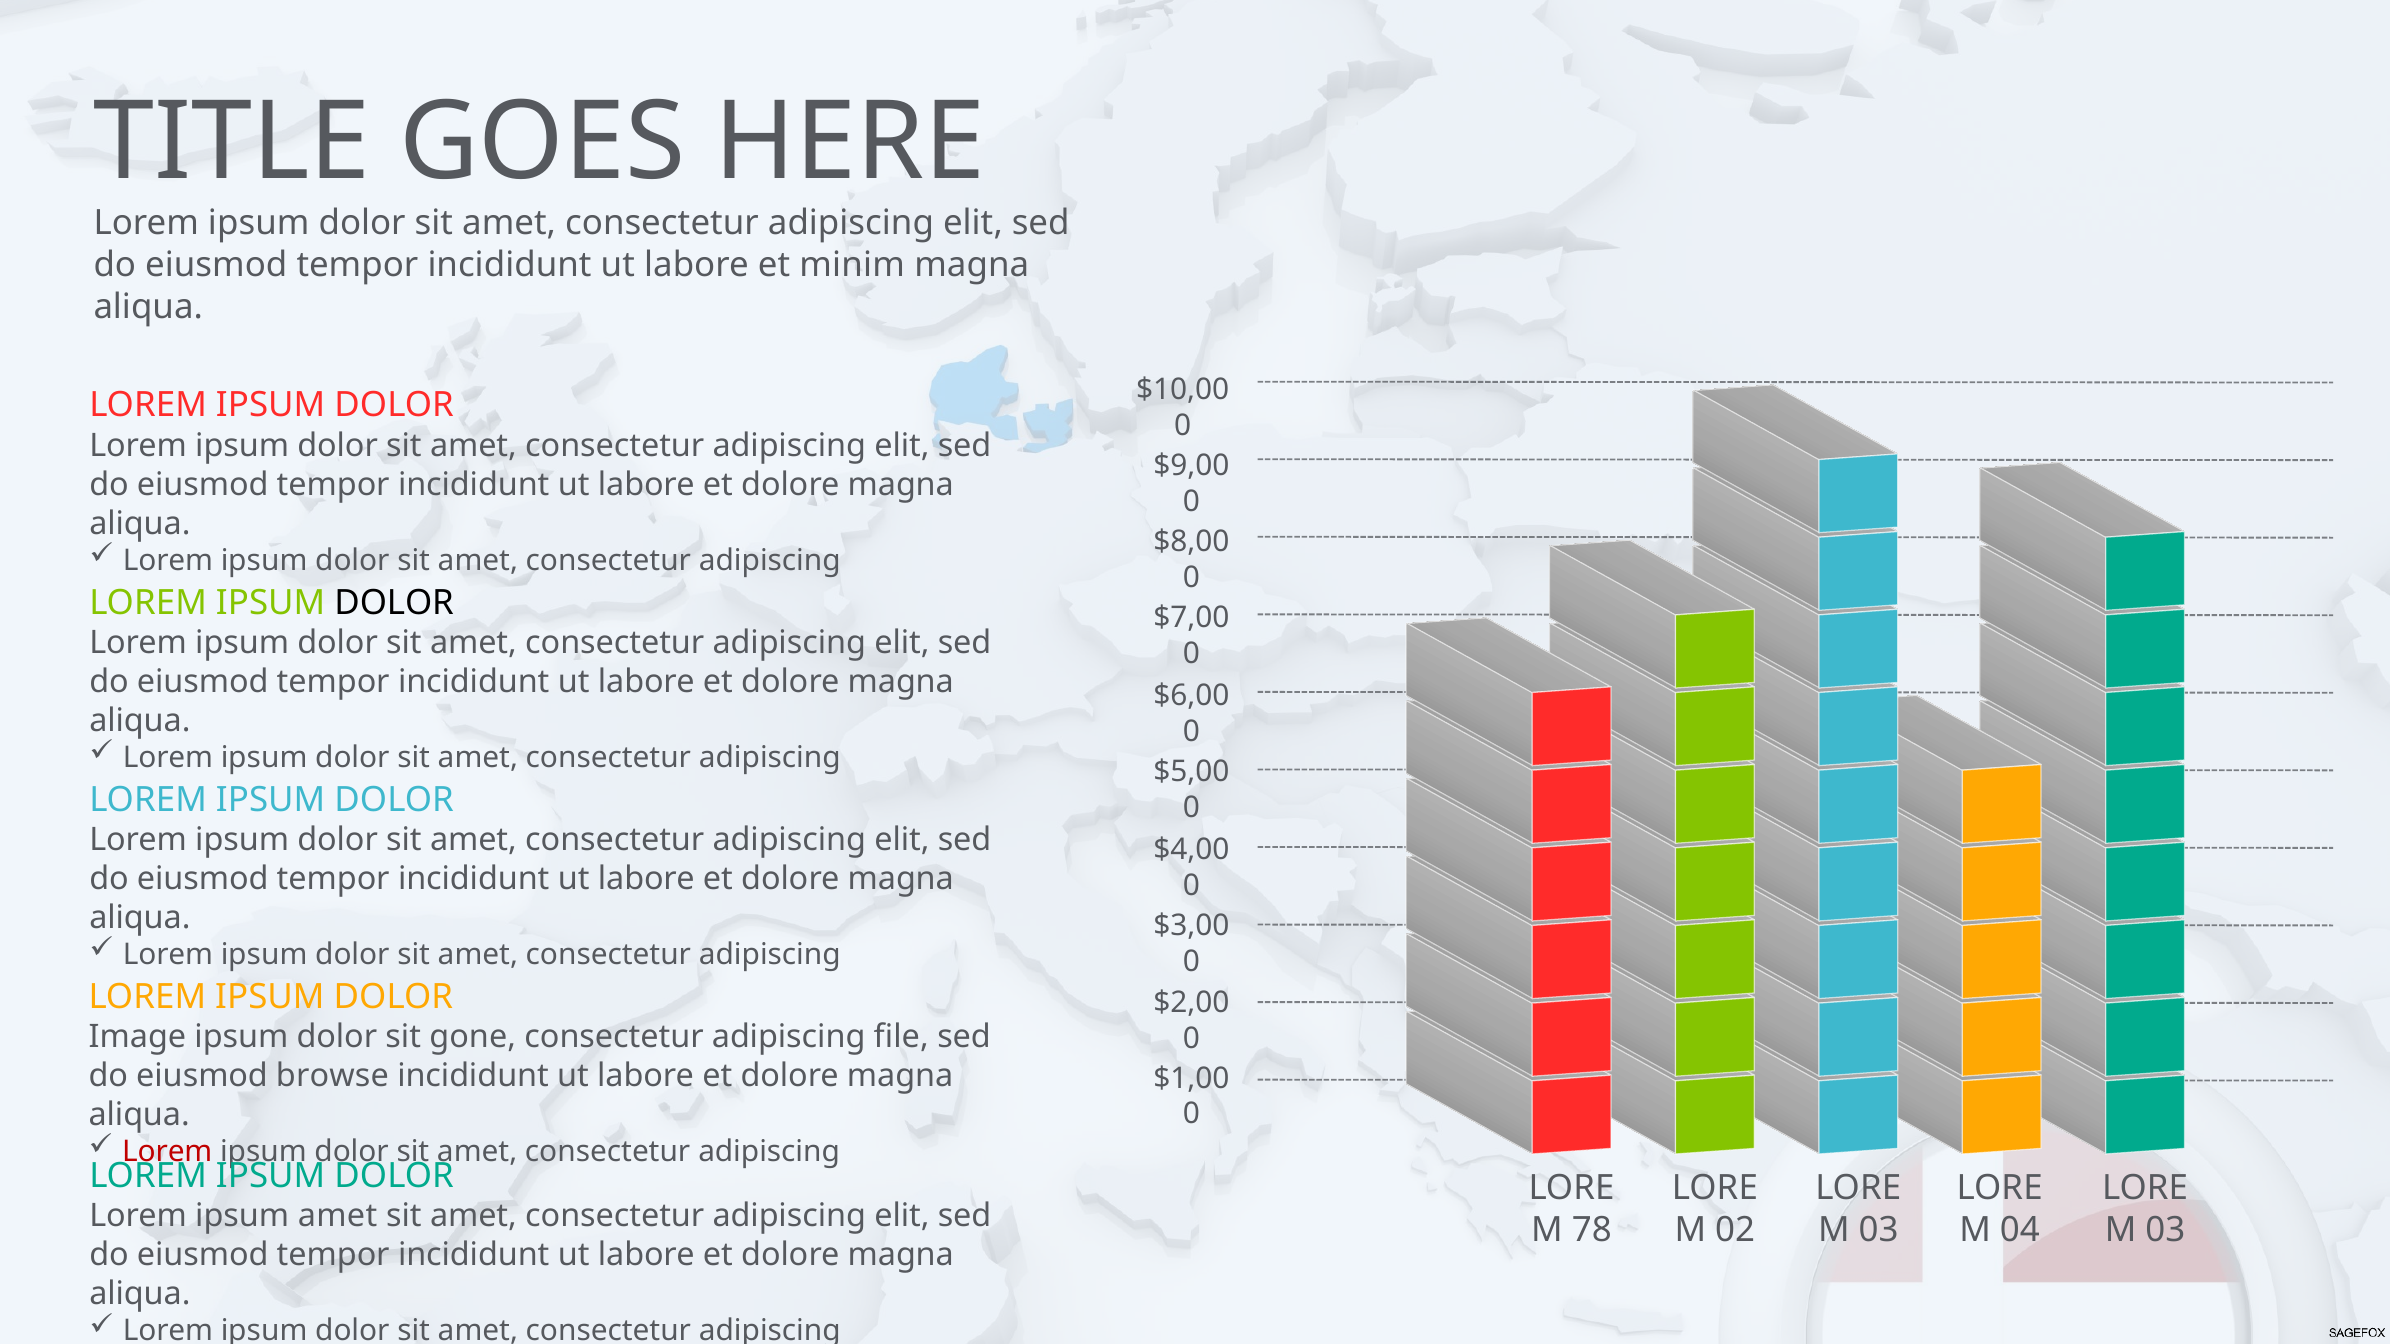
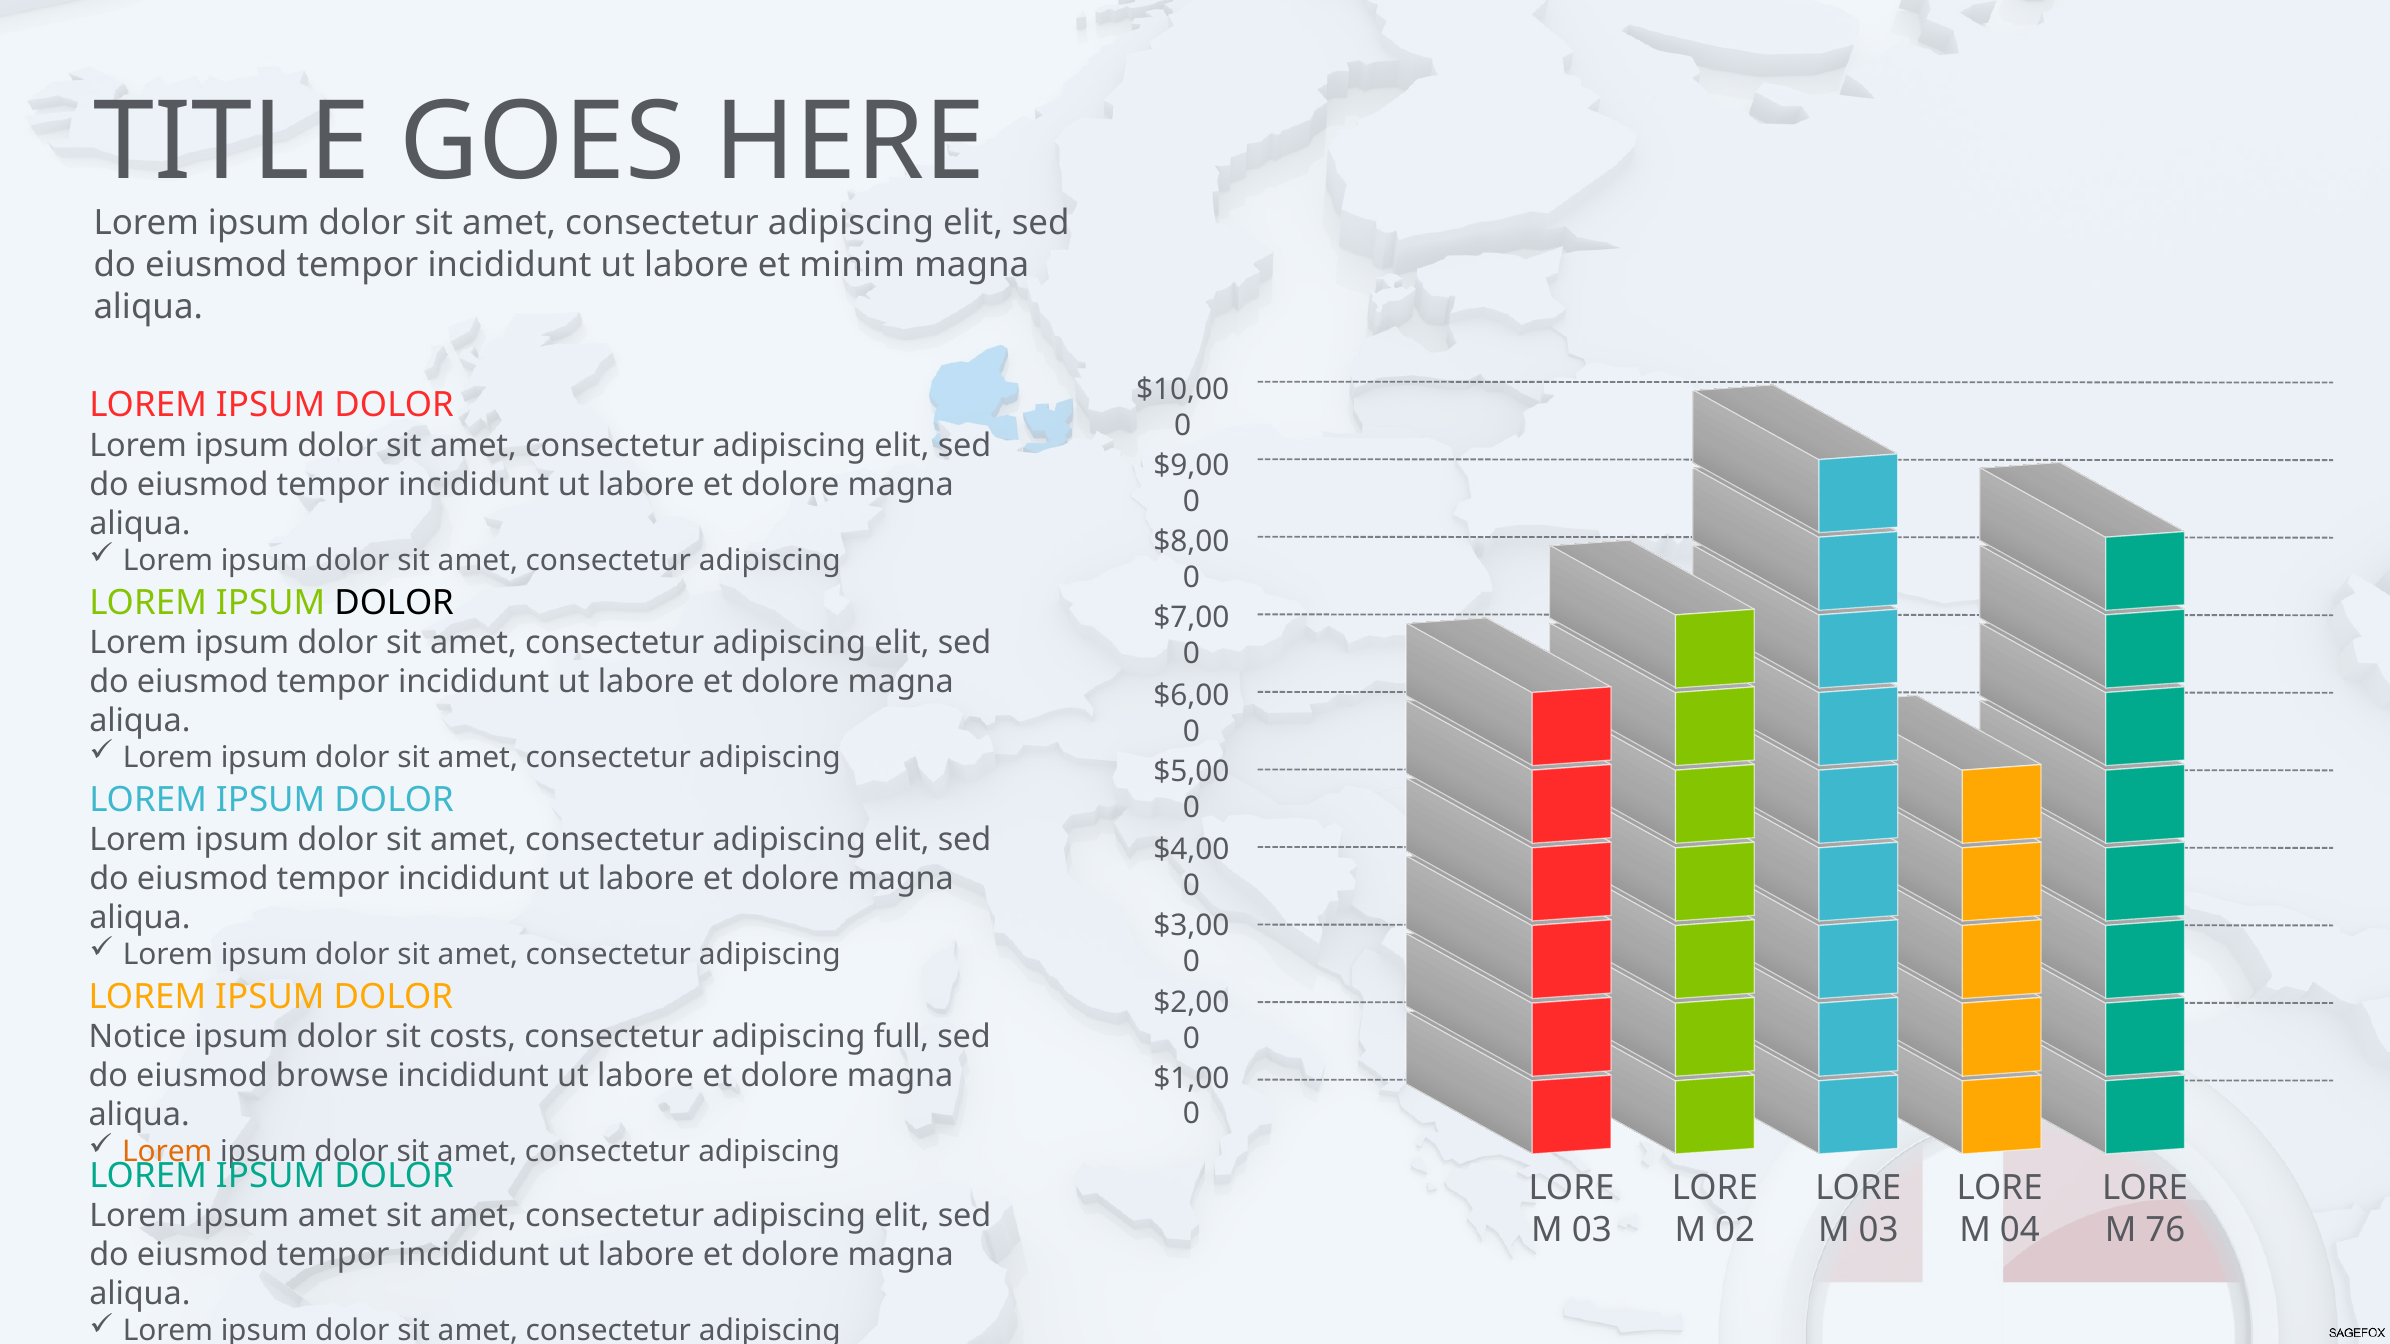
Image: Image -> Notice (137, 1037)
gone: gone -> costs (473, 1037)
file: file -> full (901, 1037)
Lorem colour: red -> orange (167, 1152)
78: 78 -> 03 (1592, 1230)
03: 03 -> 76 (2165, 1230)
